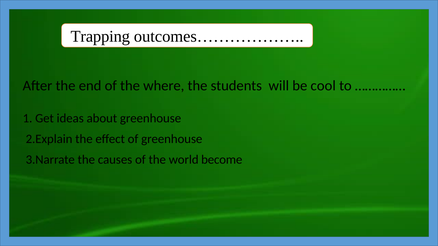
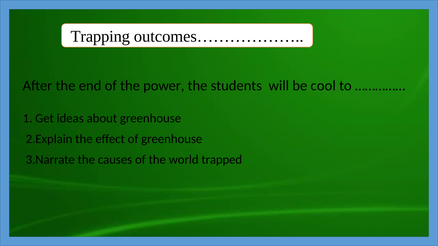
where: where -> power (164, 86)
become: become -> trapped (222, 160)
